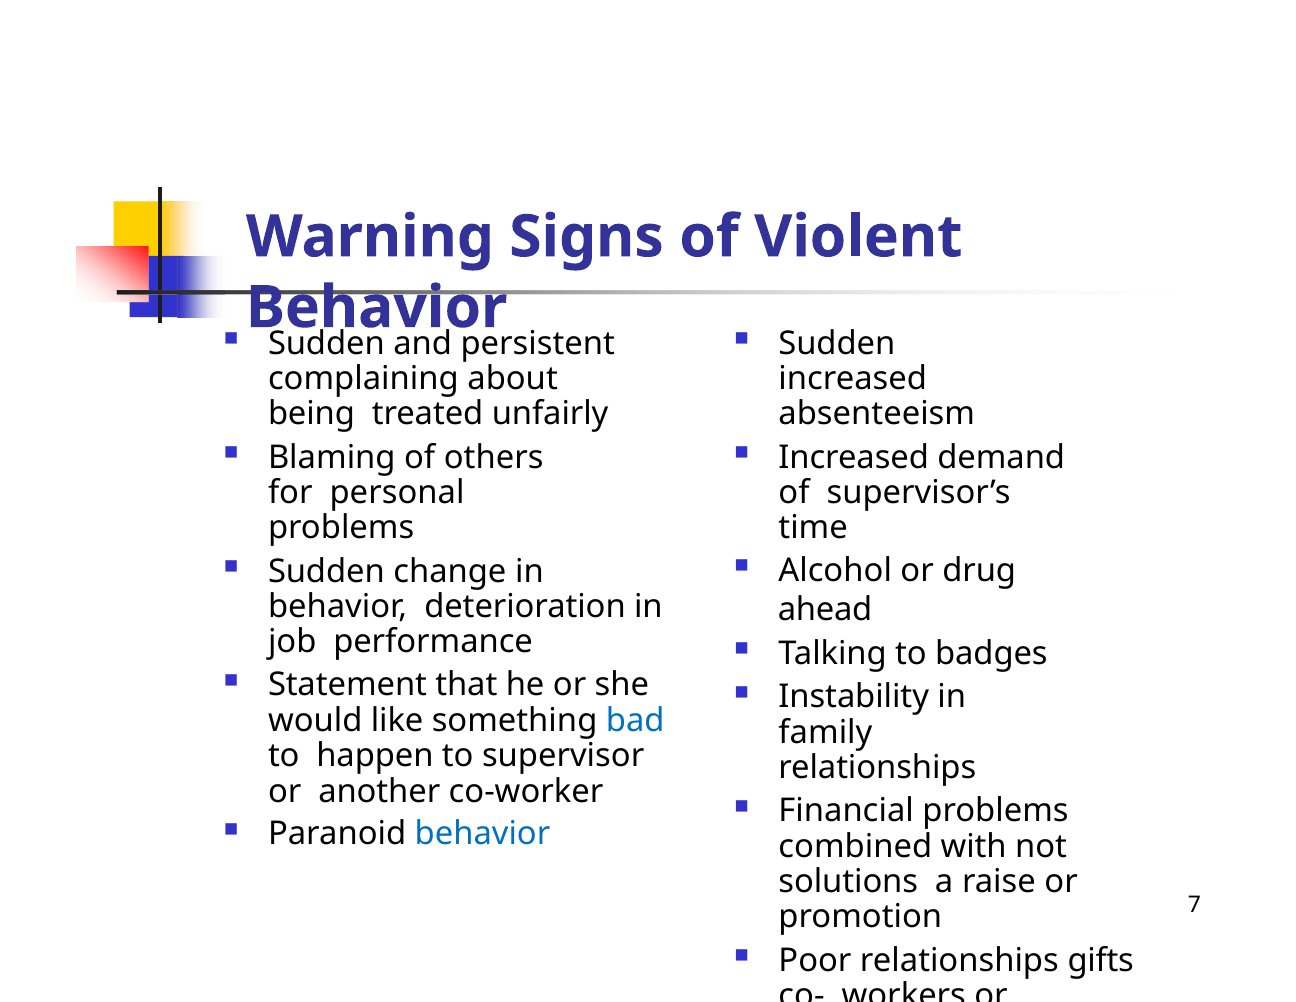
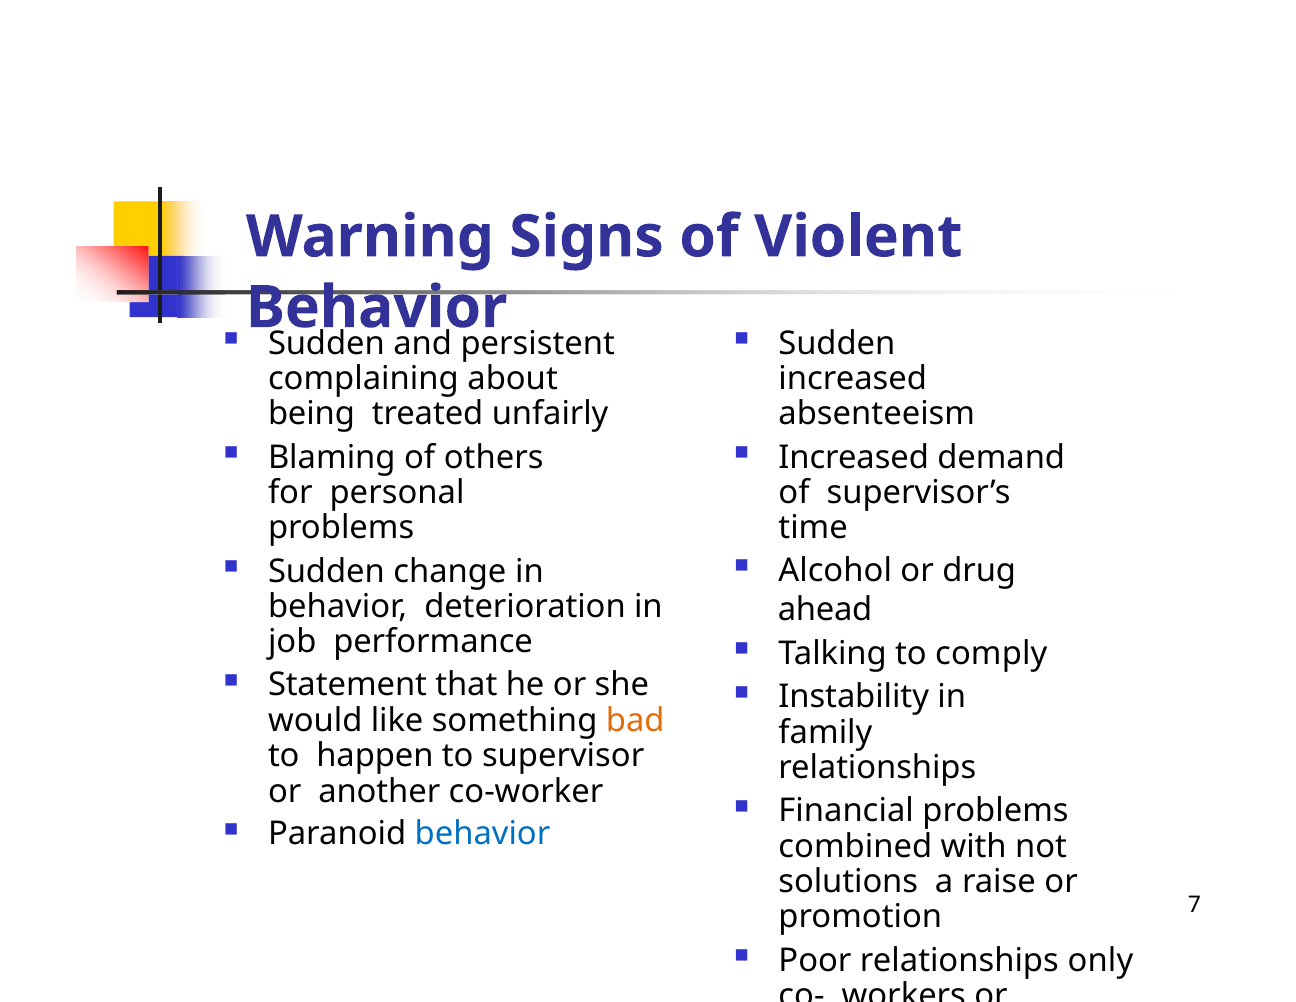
badges: badges -> comply (991, 653)
bad colour: blue -> orange (635, 720)
gifts: gifts -> only (1100, 960)
